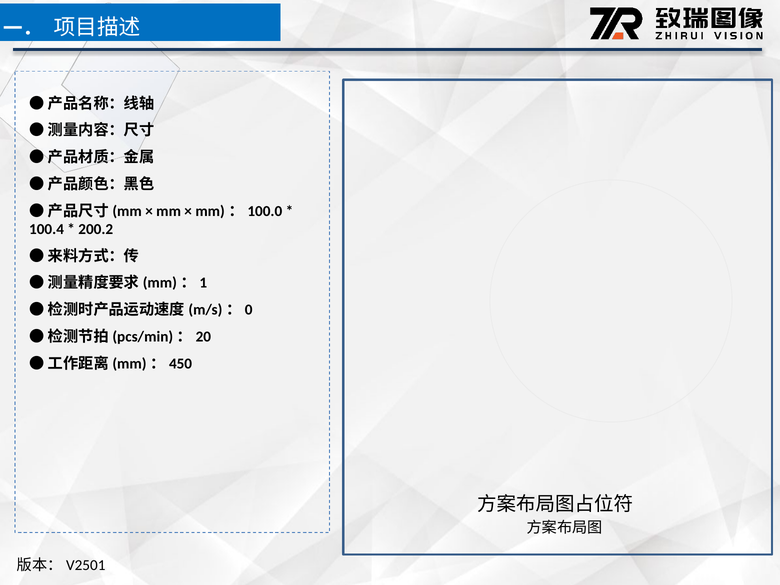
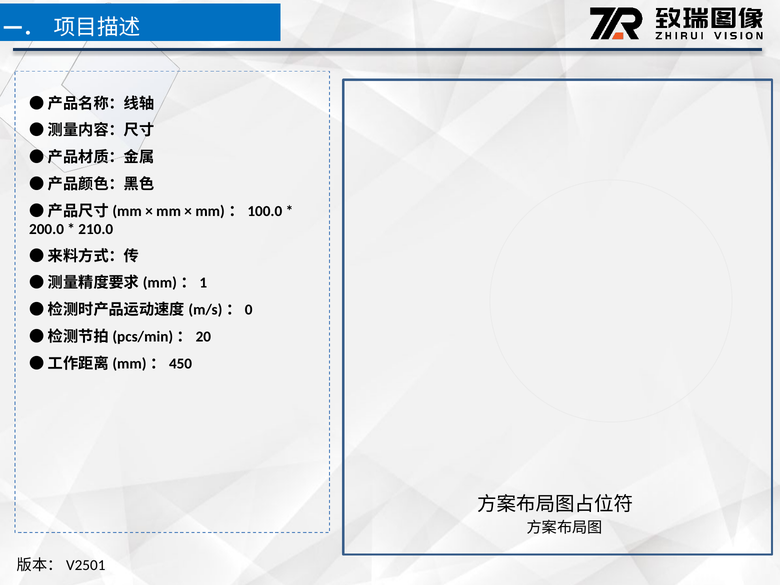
100.4: 100.4 -> 200.0 (47, 229)
200.2: 200.2 -> 210.0 (96, 229)
